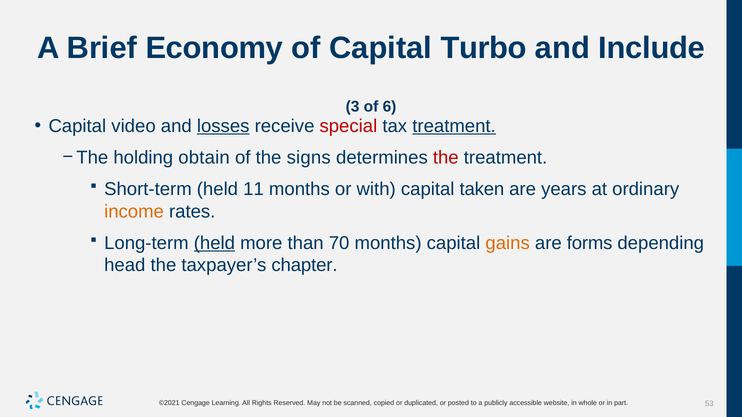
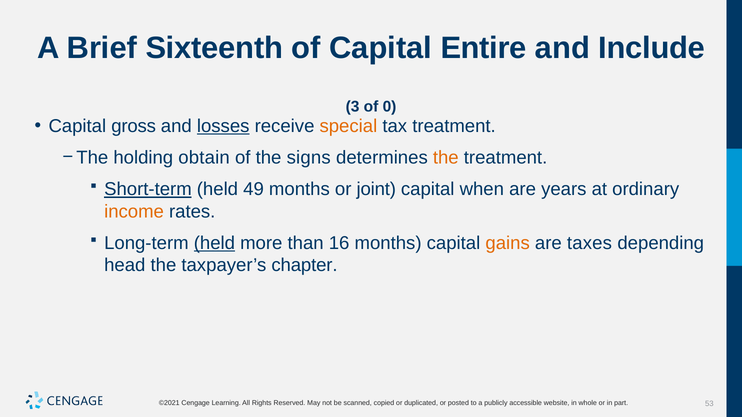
Economy: Economy -> Sixteenth (214, 48)
Turbo: Turbo -> Entire (484, 48)
6: 6 -> 0 (390, 107)
video: video -> gross (134, 126)
special colour: red -> orange (348, 126)
treatment underline: present -> none (454, 126)
the colour: red -> orange (446, 158)
Short-term underline: none -> present (148, 189)
11: 11 -> 49 (254, 189)
with: with -> joint (376, 189)
taken: taken -> when (482, 189)
70: 70 -> 16 (339, 243)
forms: forms -> taxes (589, 243)
